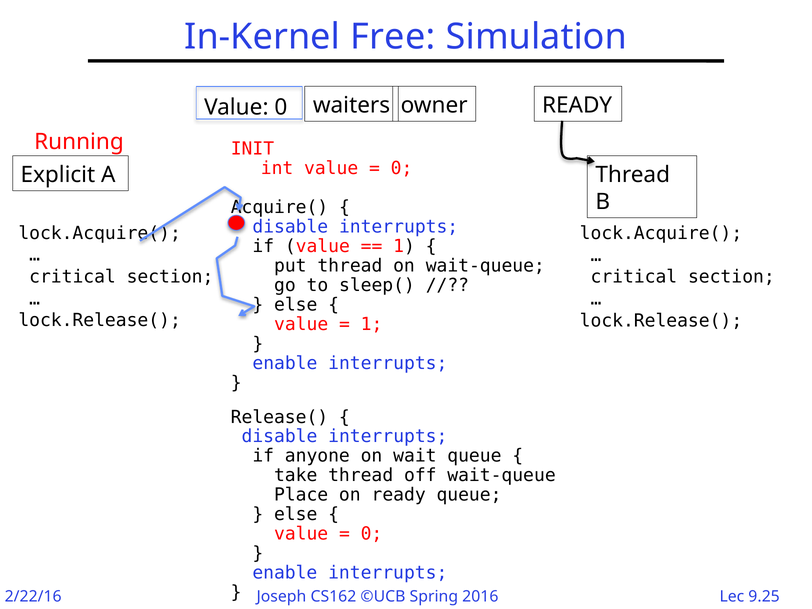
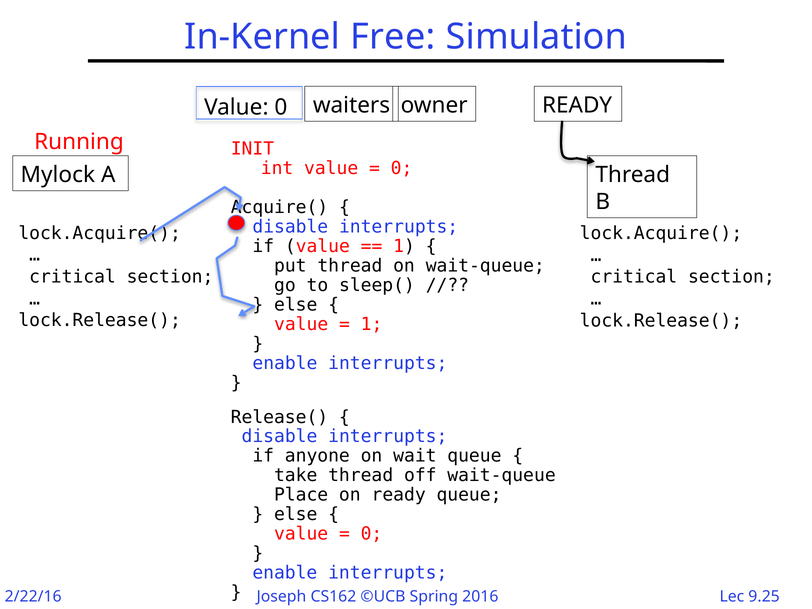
Explicit: Explicit -> Mylock (58, 175)
